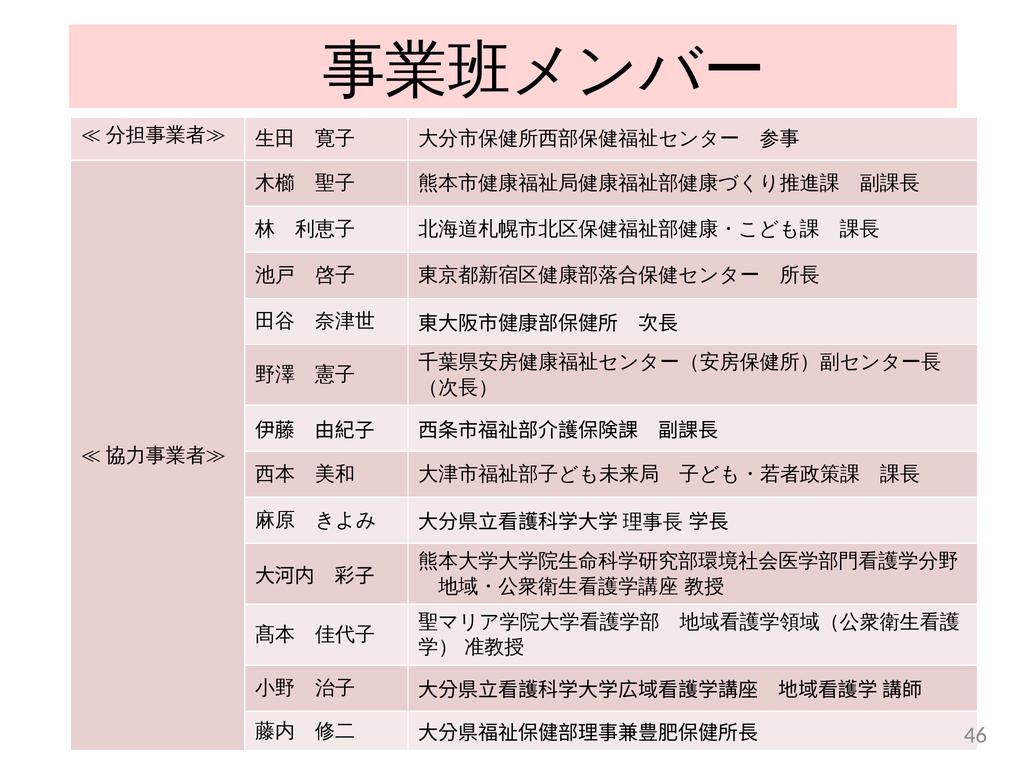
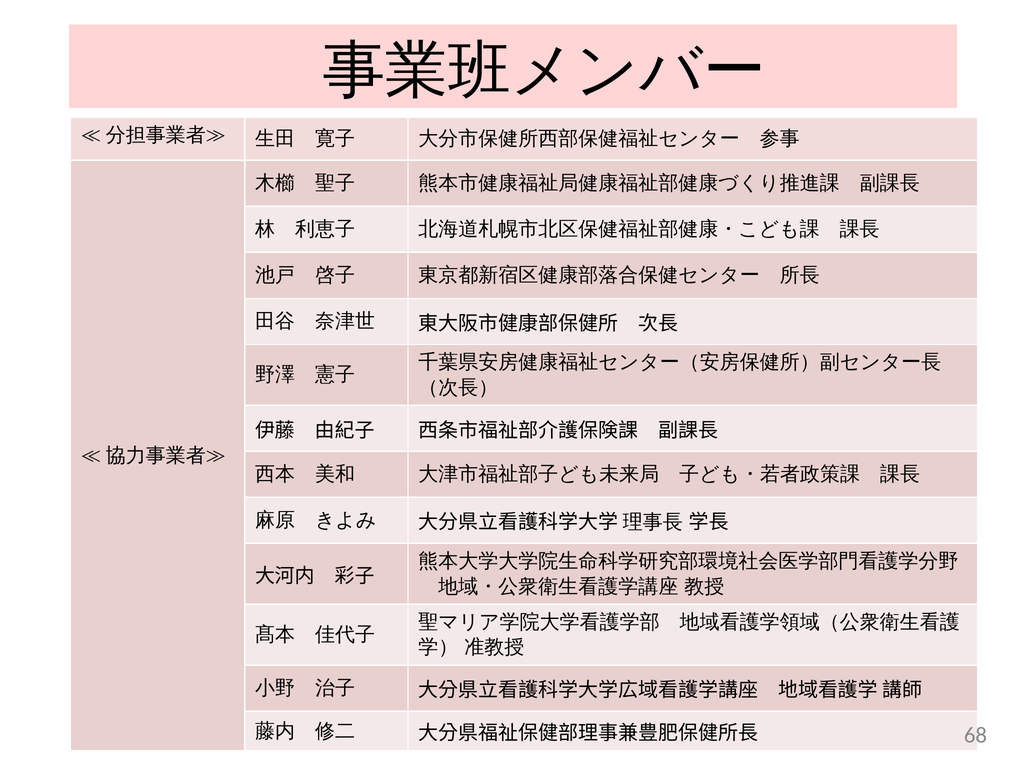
46: 46 -> 68 (976, 736)
